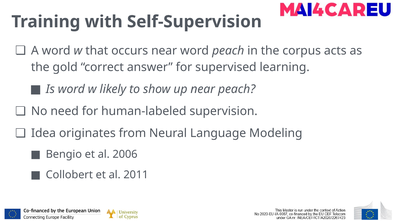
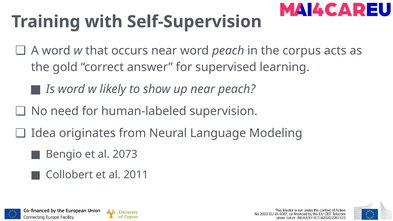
2006: 2006 -> 2073 (125, 154)
